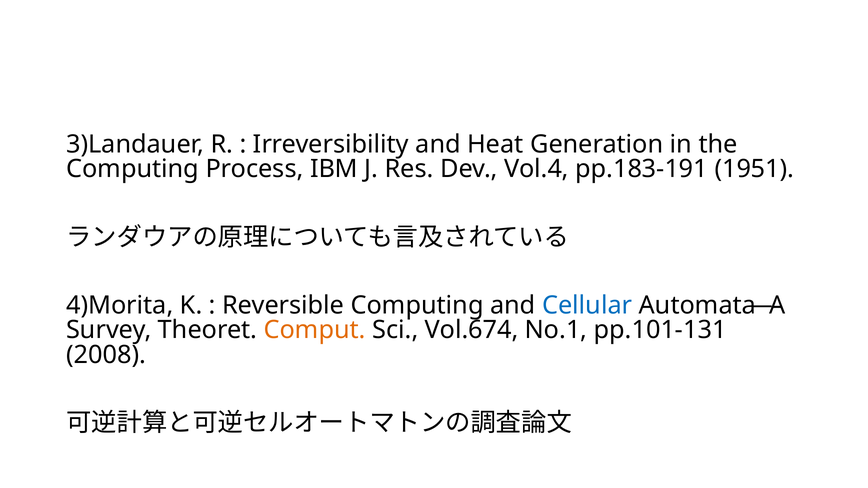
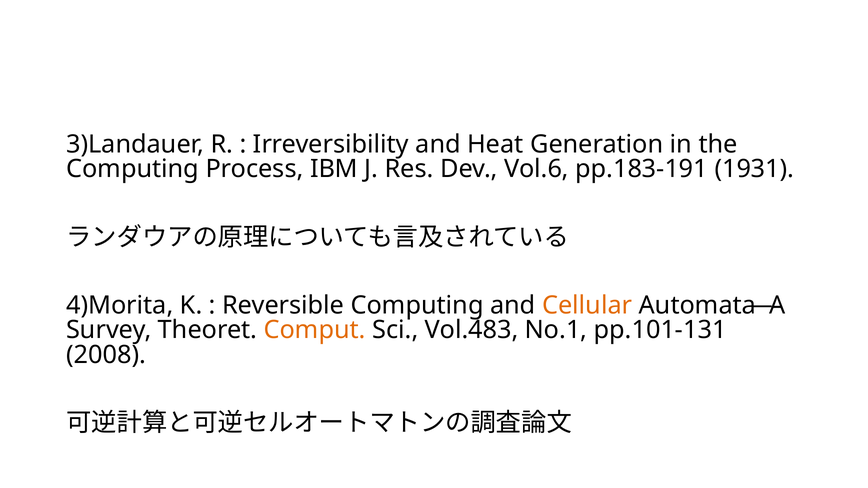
Vol.4: Vol.4 -> Vol.6 (536, 169)
1951: 1951 -> 1931 (754, 169)
Cellular colour: blue -> orange (587, 306)
Vol.674: Vol.674 -> Vol.483 (472, 330)
